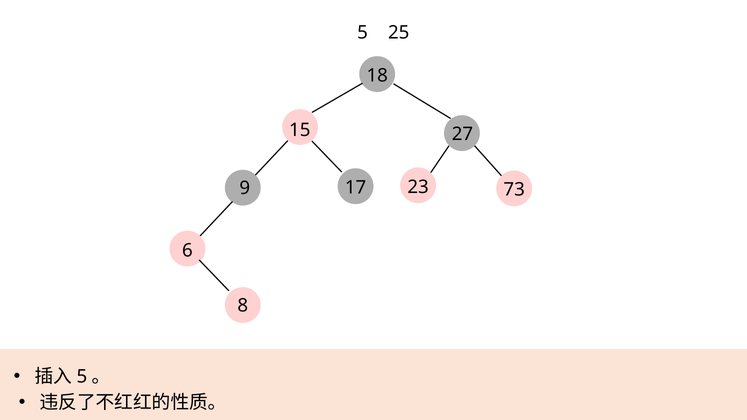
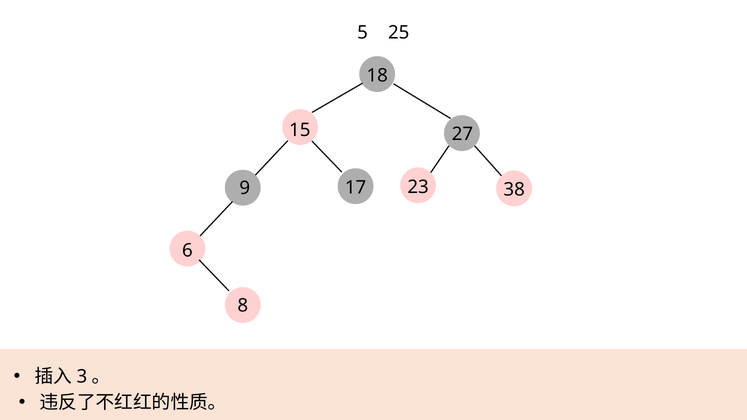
73: 73 -> 38 (514, 190)
5: 5 -> 3 (82, 377)
